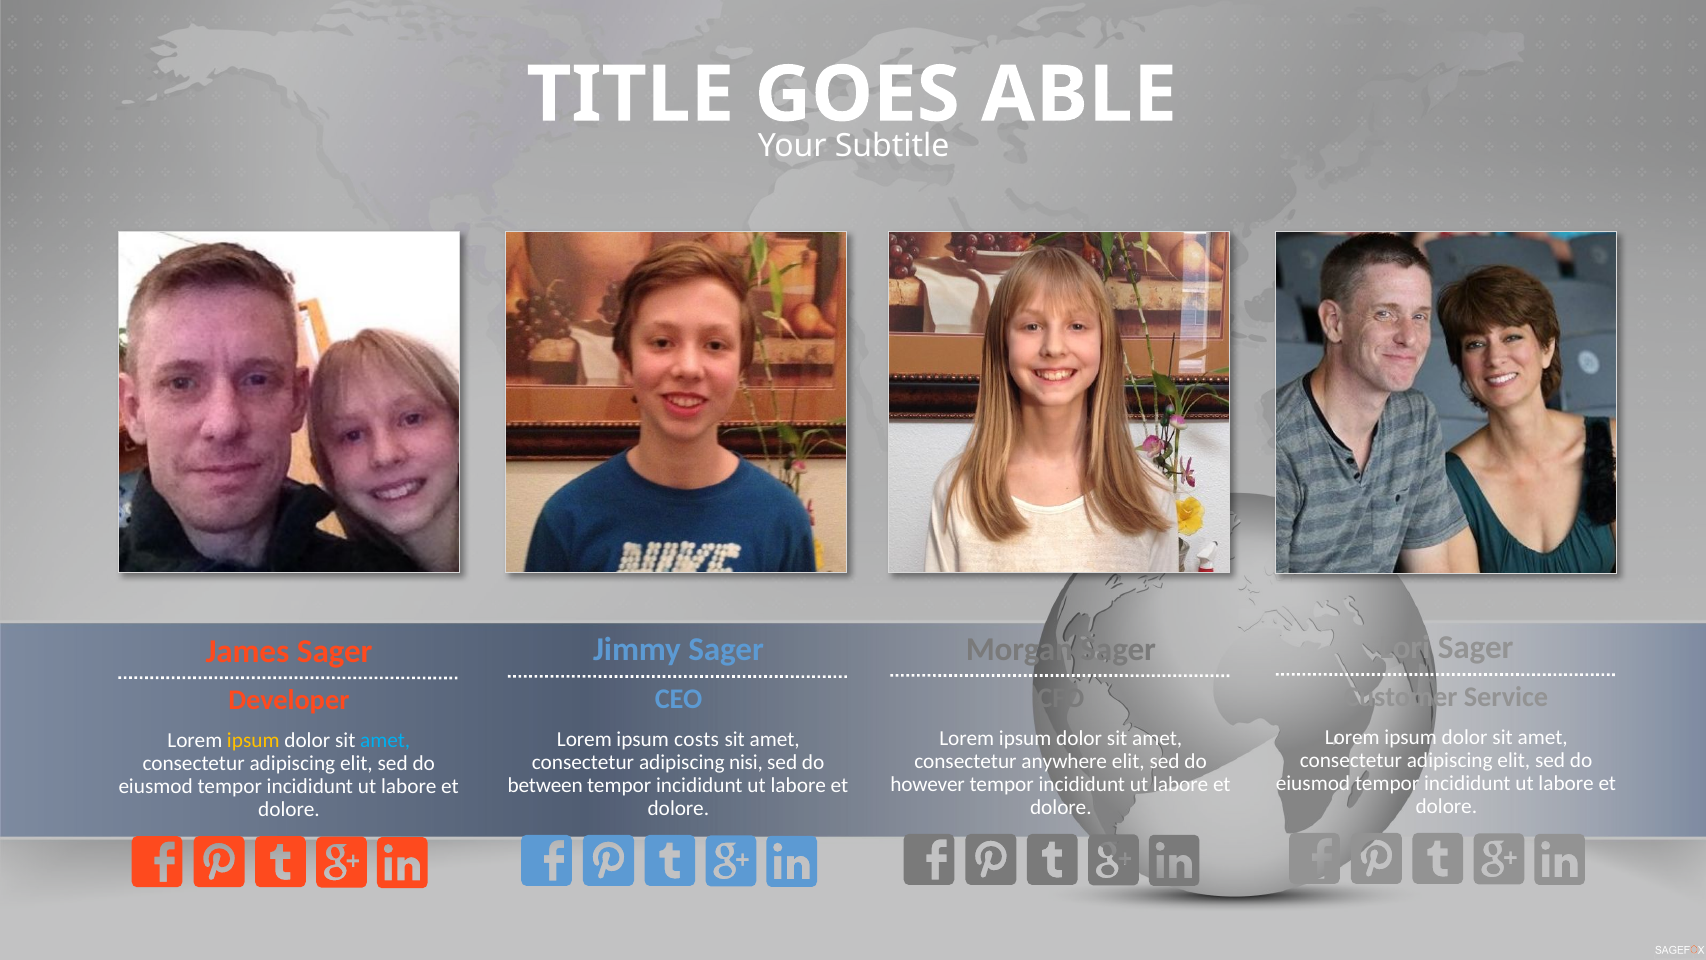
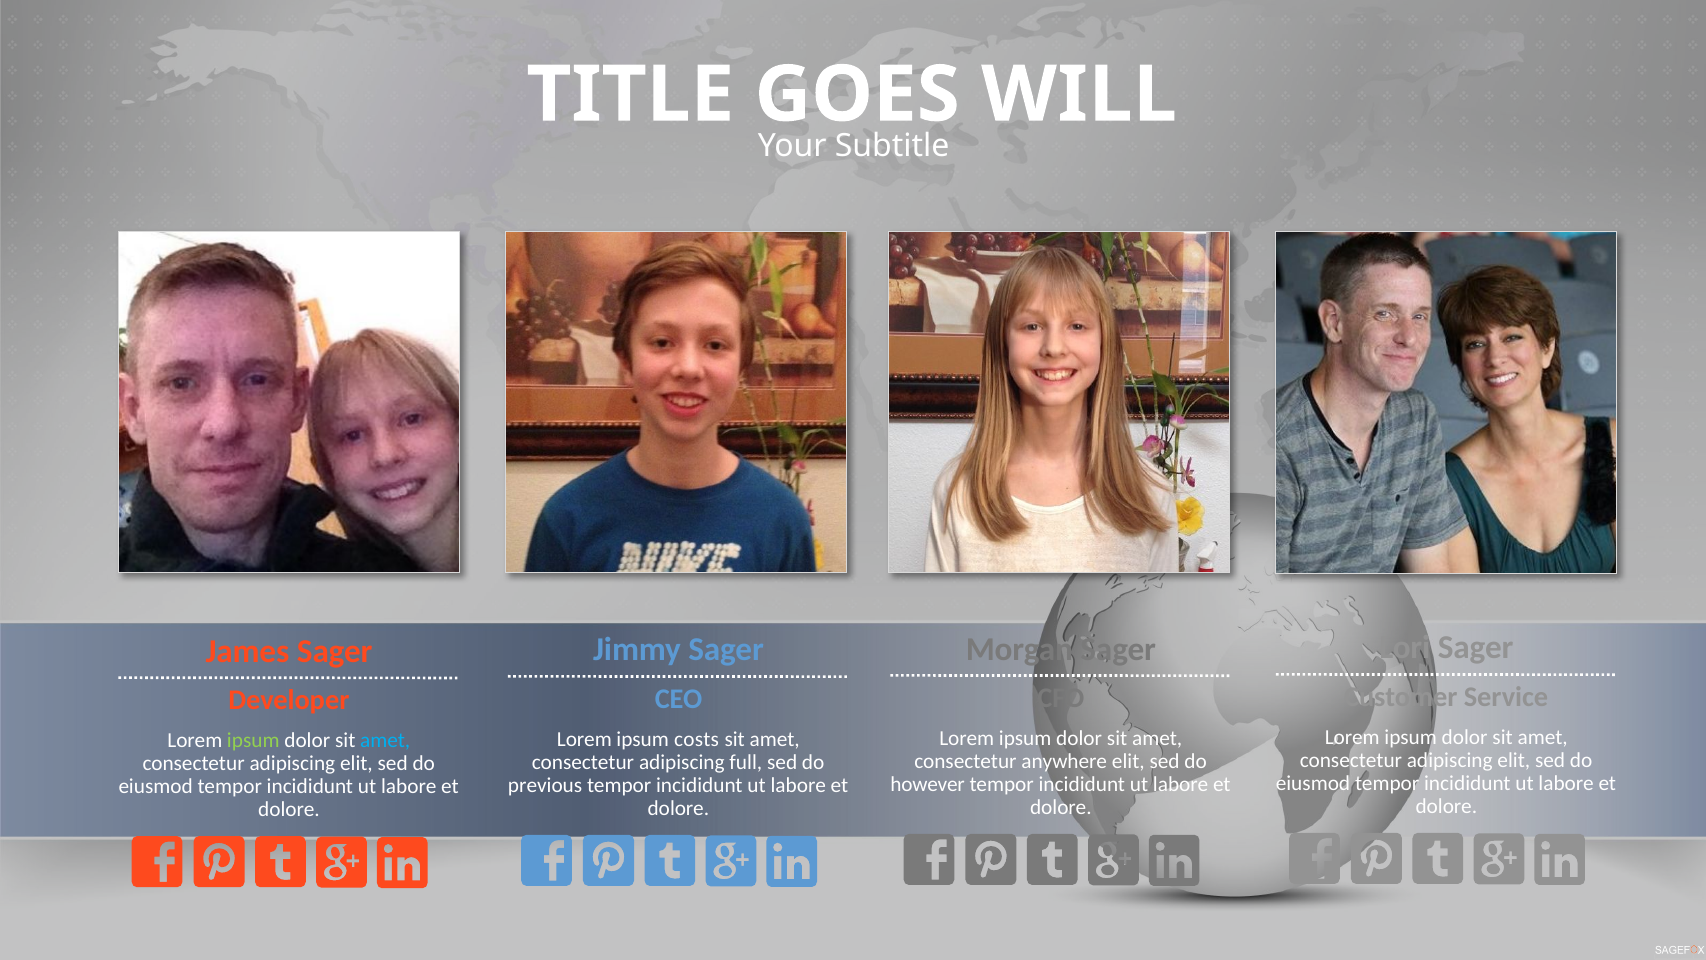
ABLE: ABLE -> WILL (1079, 95)
ipsum colour: yellow -> light green (253, 740)
nisi: nisi -> full (746, 762)
between: between -> previous (545, 785)
